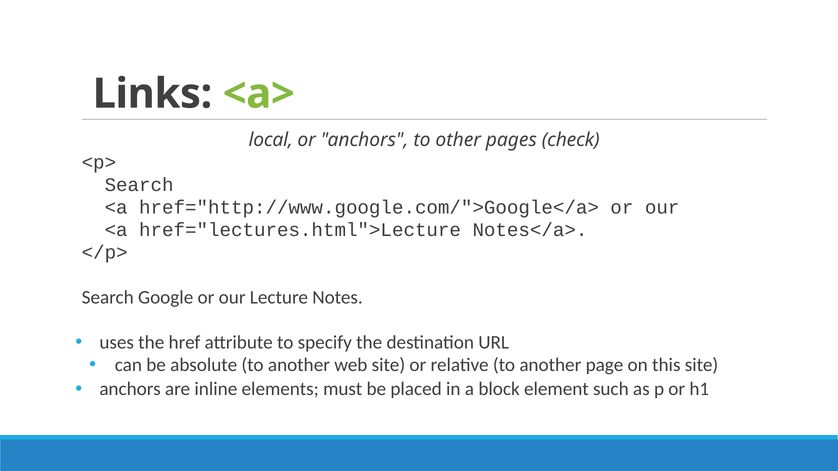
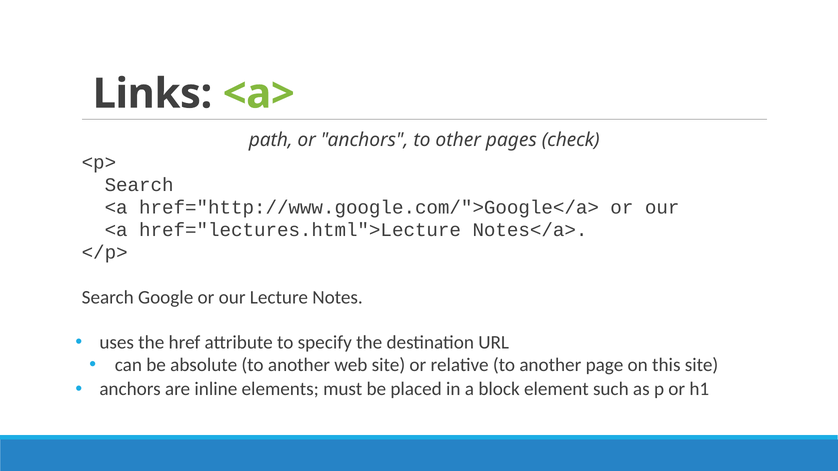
local: local -> path (271, 140)
